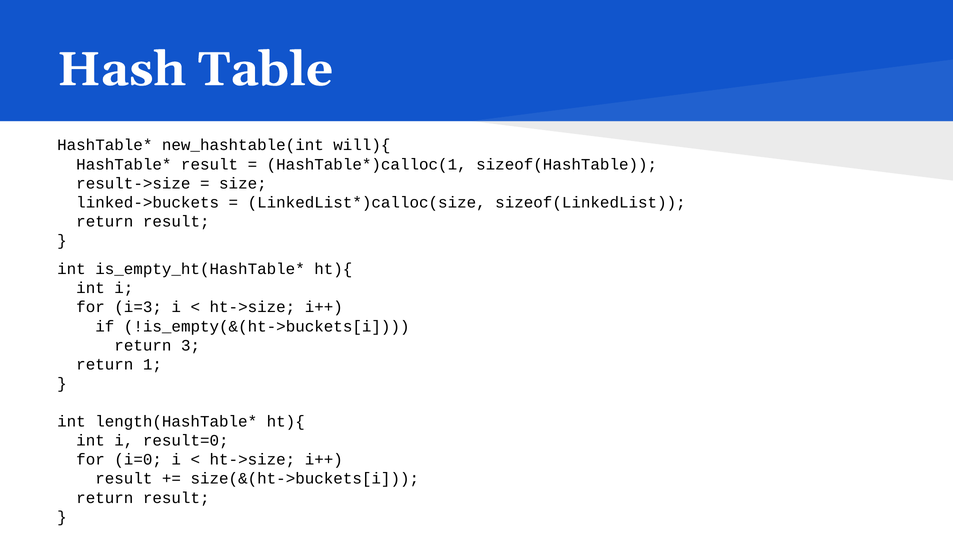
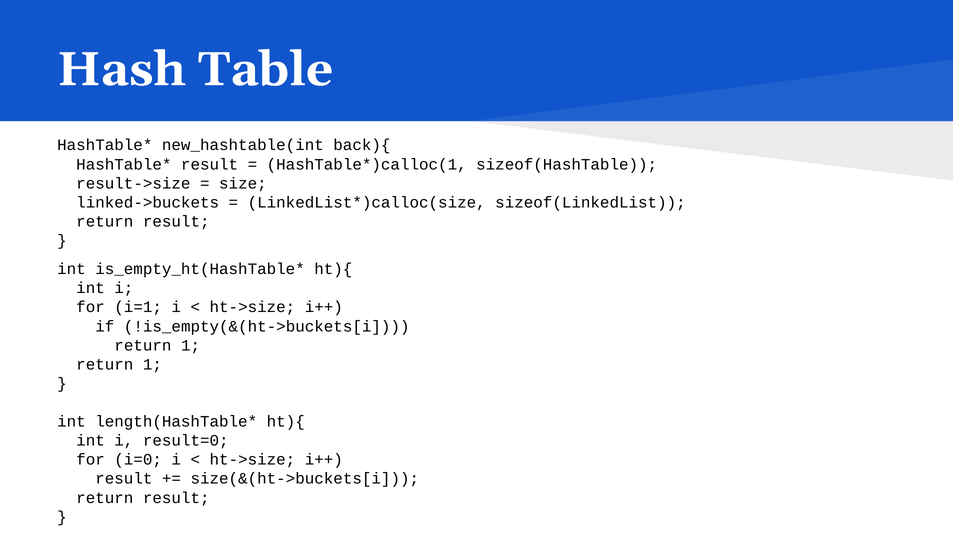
will){: will){ -> back){ (362, 145)
i=3: i=3 -> i=1 (138, 307)
3: 3 -> 1 (191, 345)
